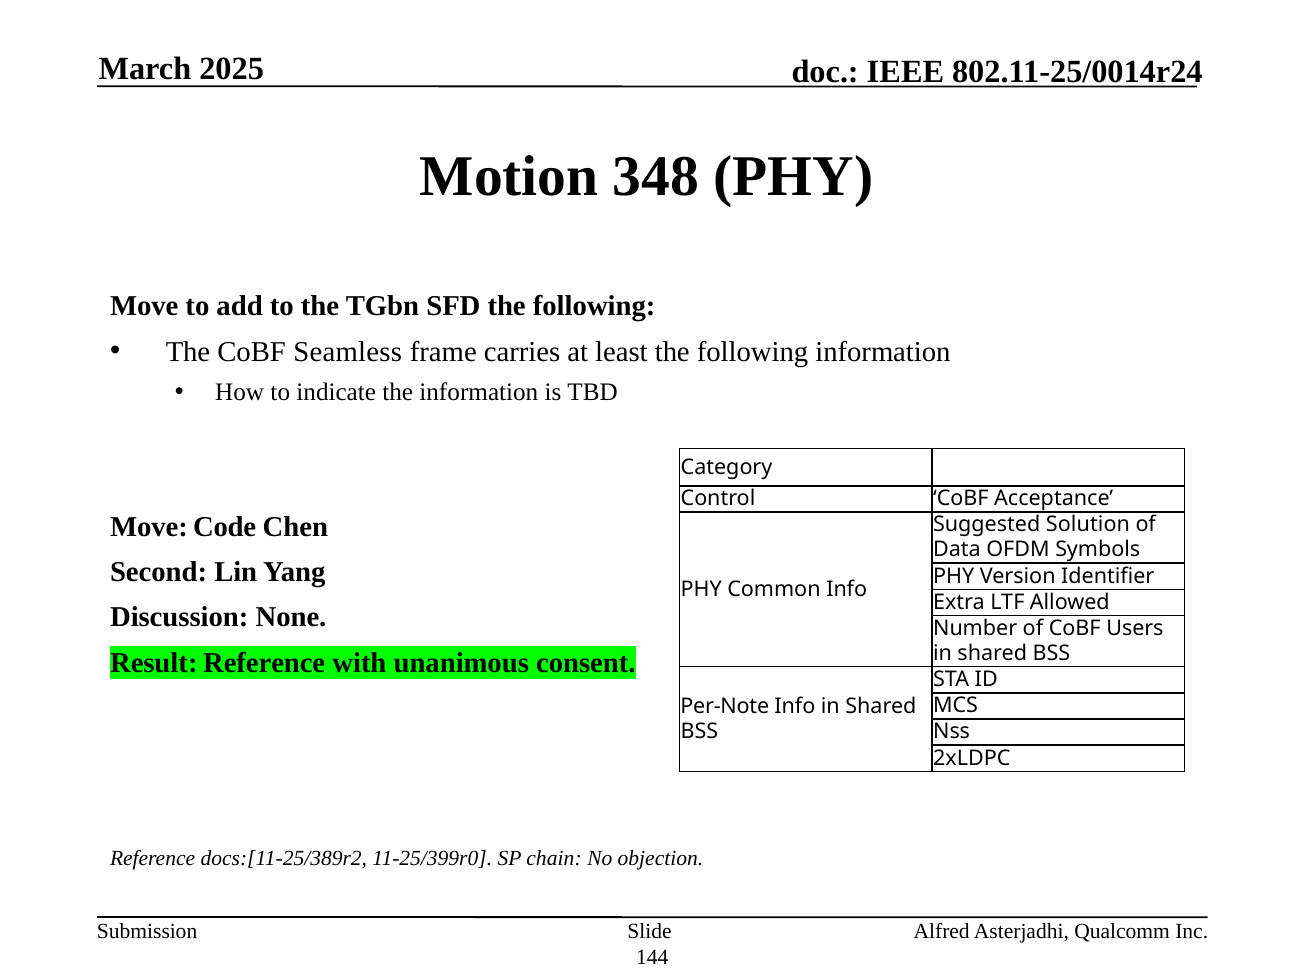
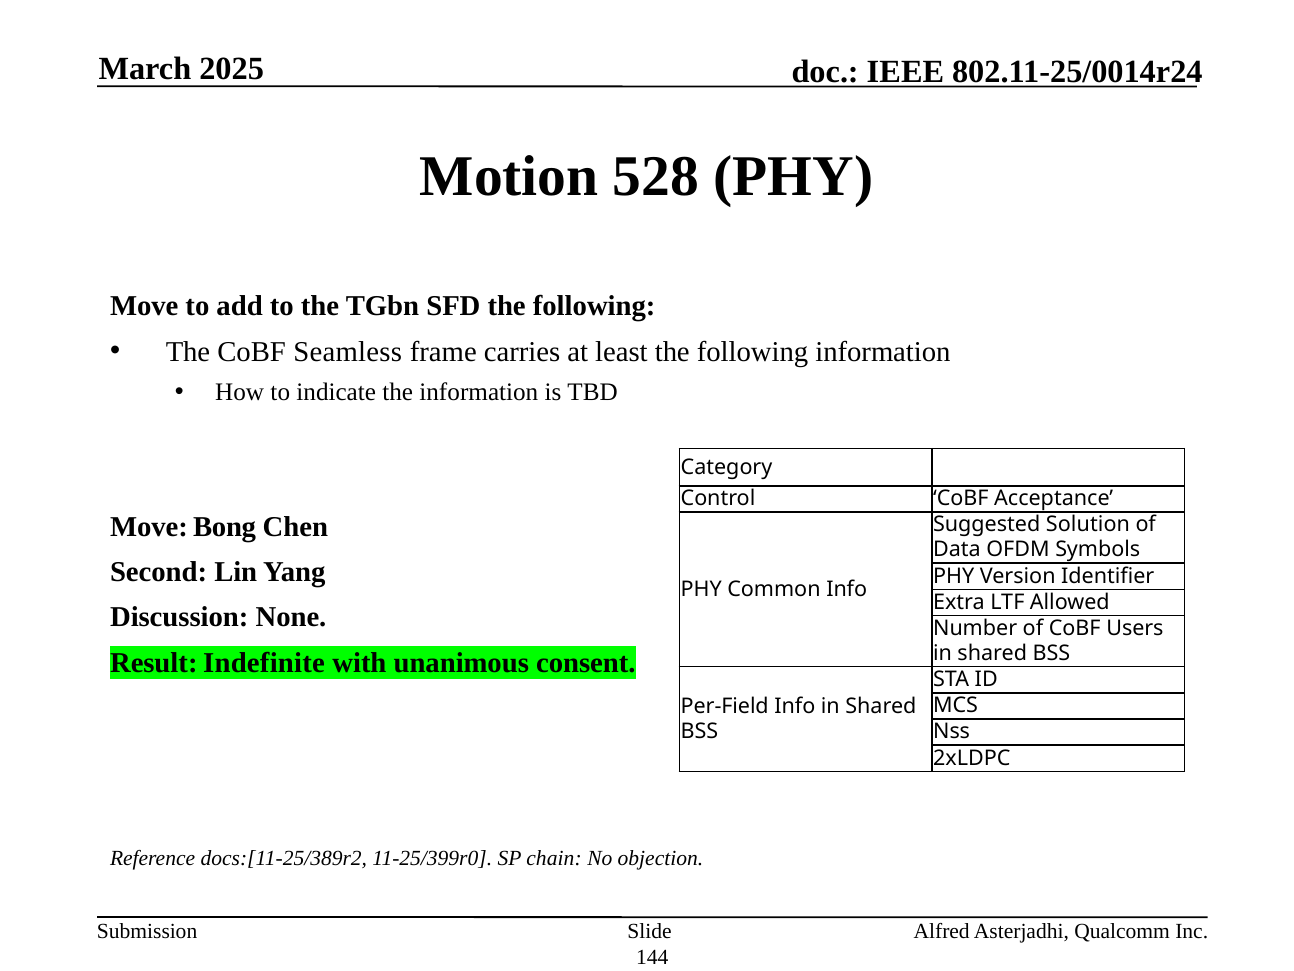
348: 348 -> 528 (656, 176)
Code: Code -> Bong (225, 526)
Result Reference: Reference -> Indefinite (264, 662)
Per-Note: Per-Note -> Per-Field (725, 706)
